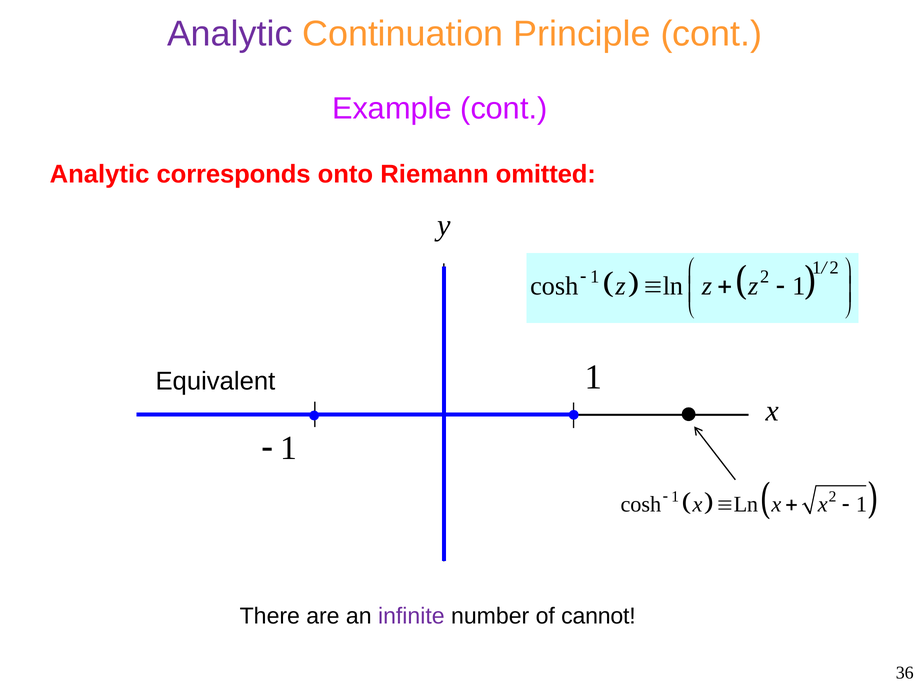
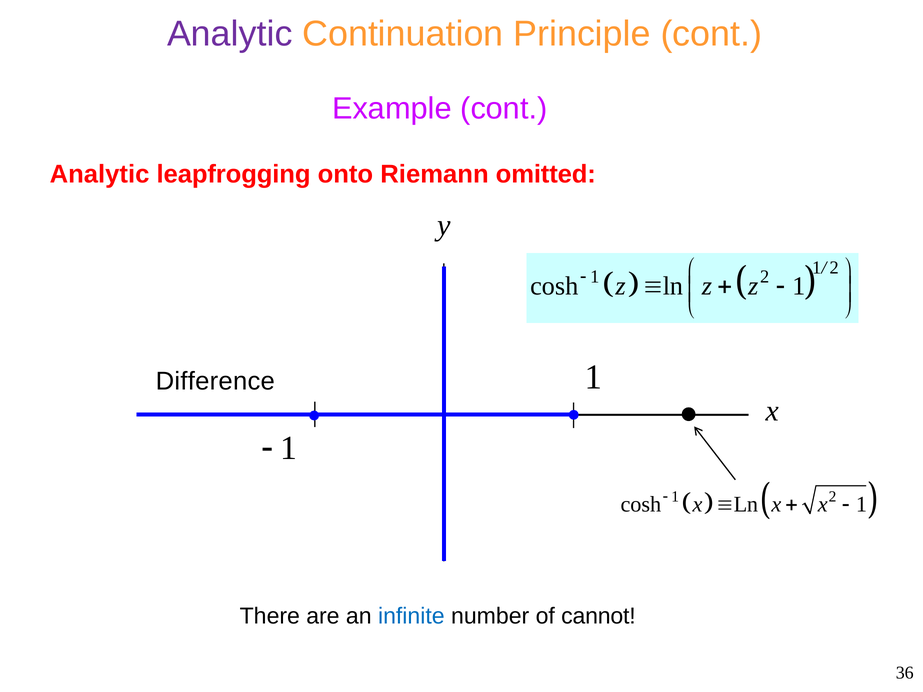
corresponds: corresponds -> leapfrogging (234, 174)
Equivalent: Equivalent -> Difference (215, 381)
infinite colour: purple -> blue (411, 616)
